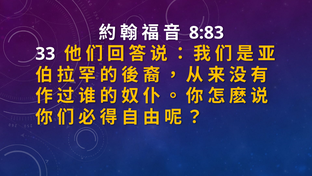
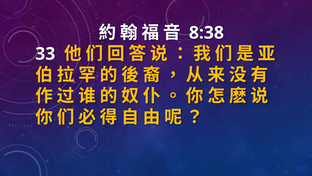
8:83: 8:83 -> 8:38 (206, 33)
